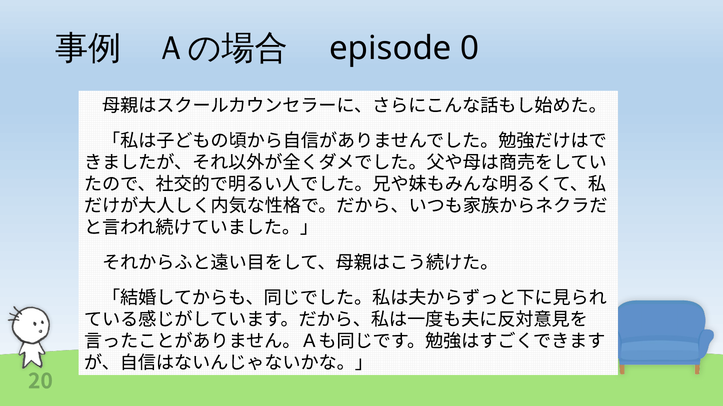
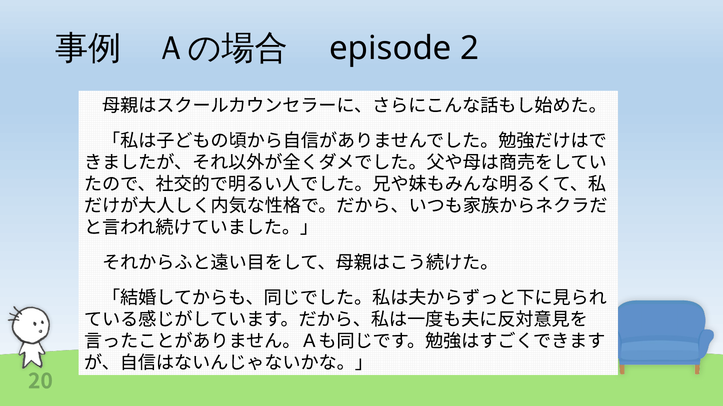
0: 0 -> 2 (470, 49)
